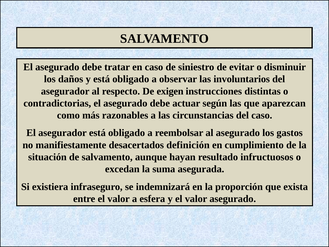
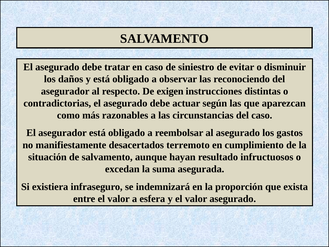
involuntarios: involuntarios -> reconociendo (242, 79)
definición: definición -> terremoto (188, 145)
